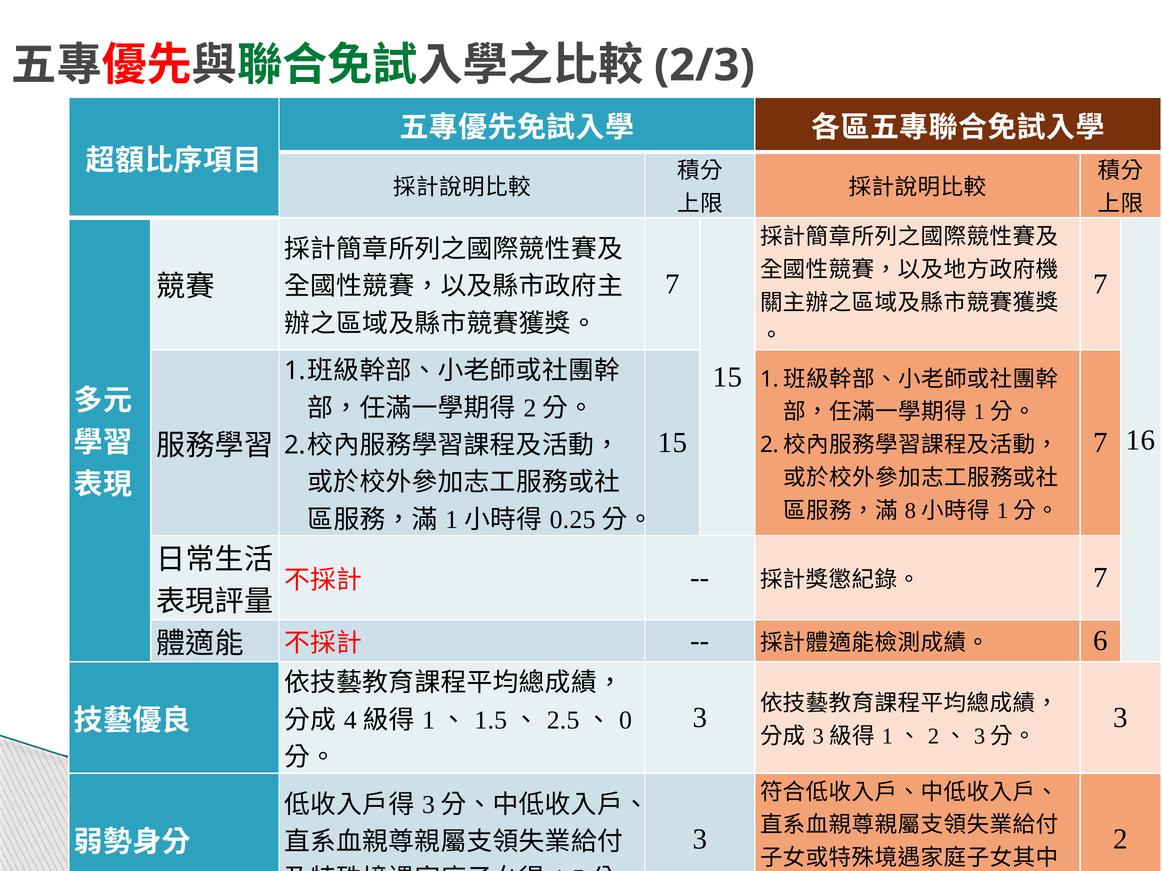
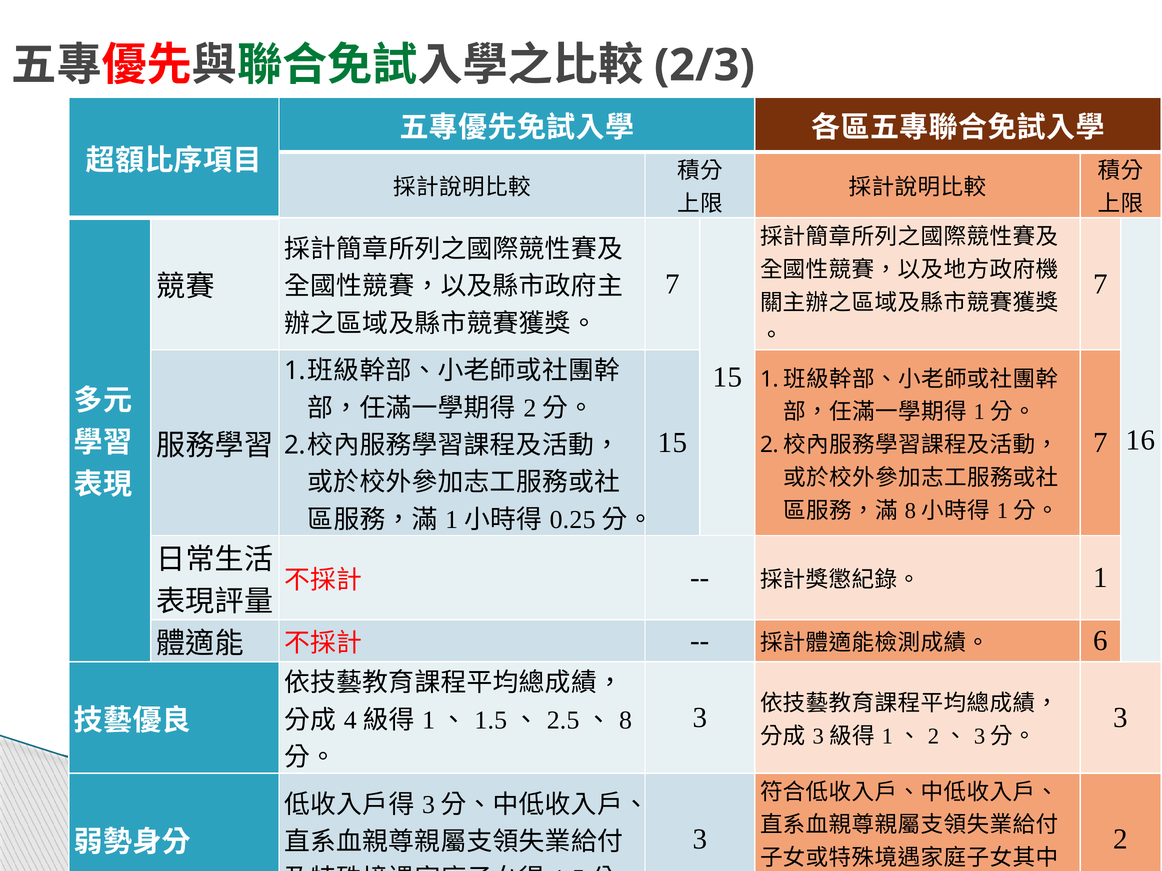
7: 7 -> 1 (1100, 578)
0: 0 -> 8 (626, 721)
